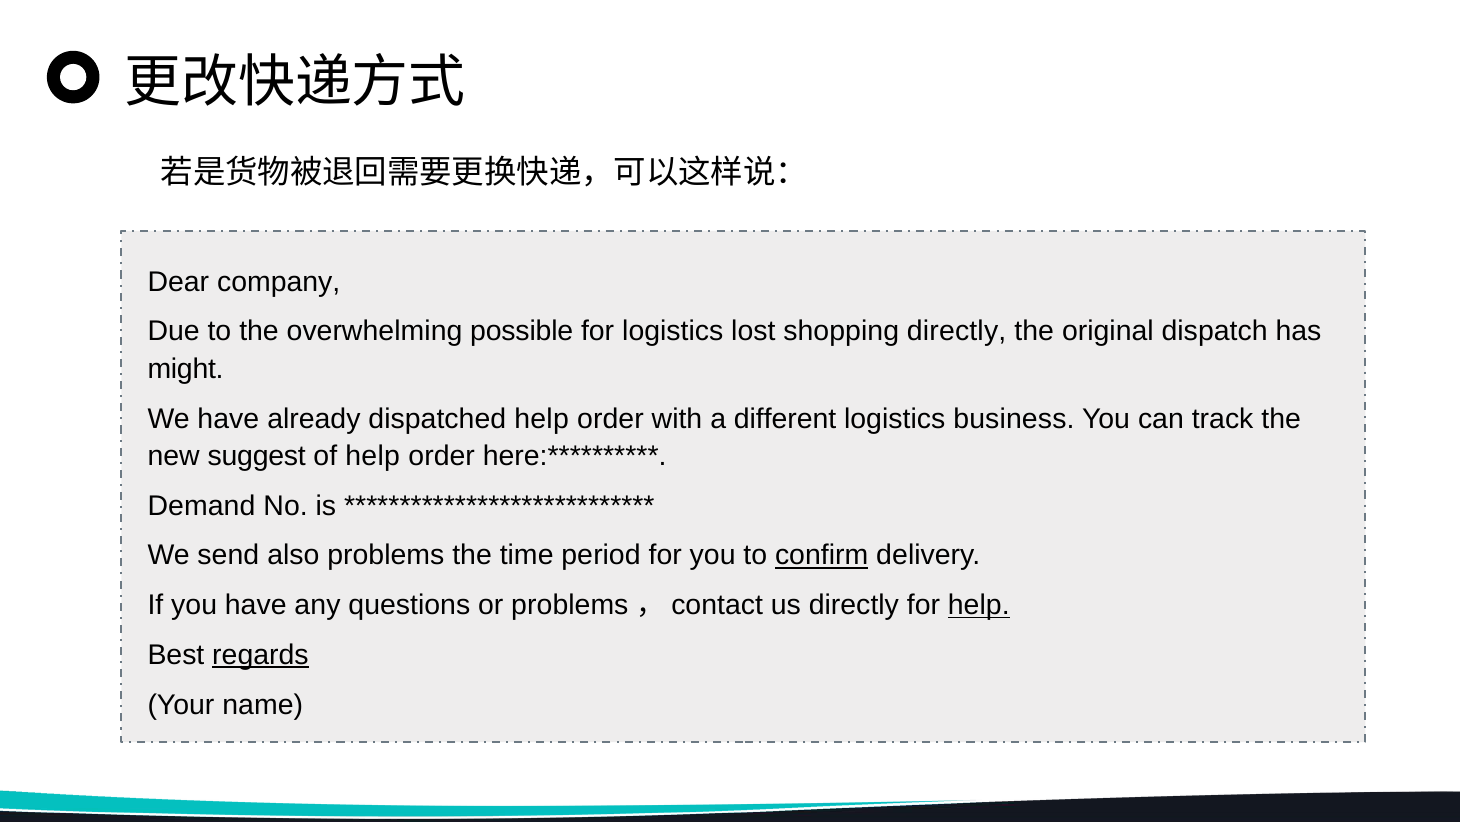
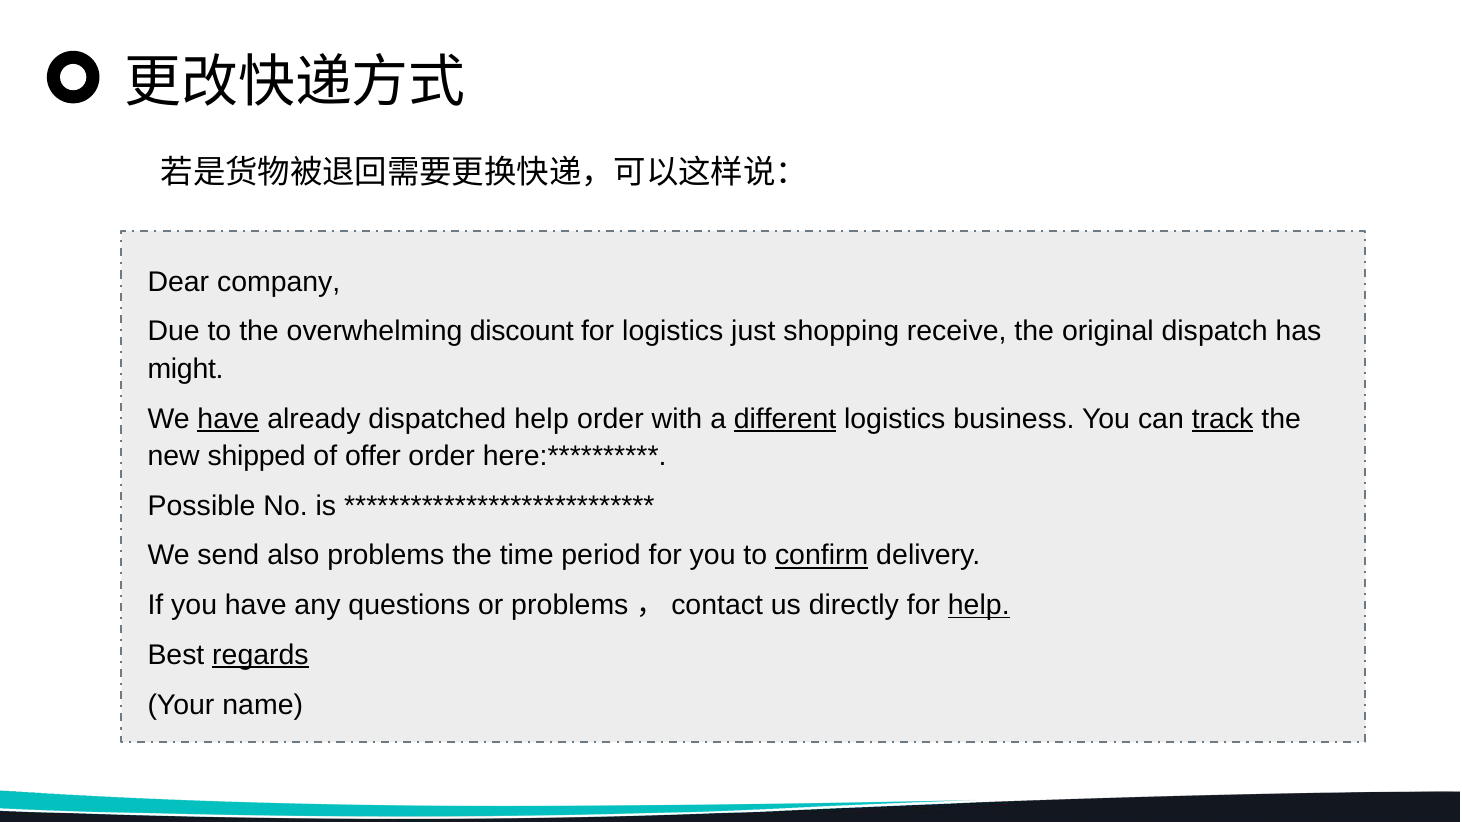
possible: possible -> discount (522, 332)
lost: lost -> just (753, 332)
shopping directly: directly -> receive (957, 332)
have underline: none -> present (228, 419)
different underline: none -> present (785, 419)
track underline: none -> present (1223, 419)
suggest: suggest -> shipped (257, 456)
of help: help -> offer (373, 456)
Demand: Demand -> Possible (201, 506)
